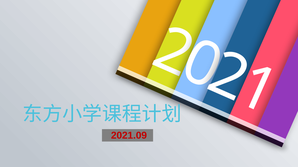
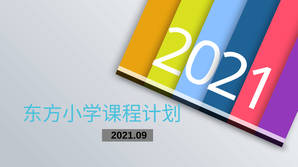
2021.09 colour: red -> black (129, 136)
